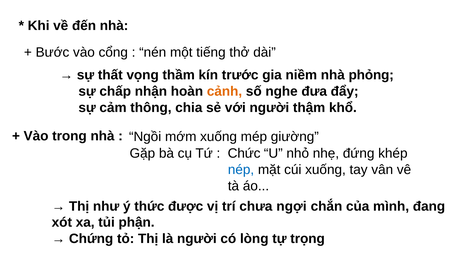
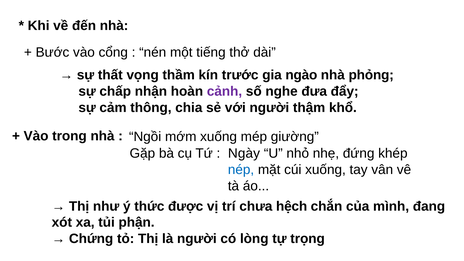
niềm: niềm -> ngào (301, 75)
cảnh colour: orange -> purple (224, 91)
Chức: Chức -> Ngày (244, 153)
ngợi: ngợi -> hệch (292, 206)
